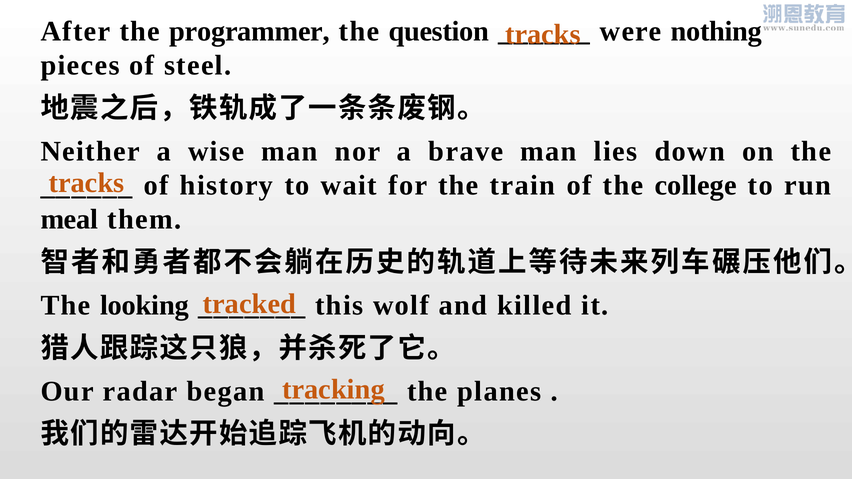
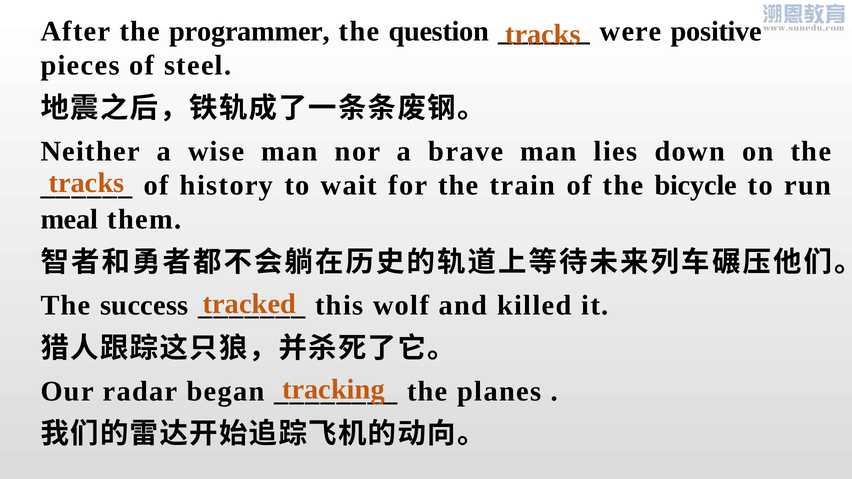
nothing: nothing -> positive (716, 31)
college: college -> bicycle (696, 185)
looking: looking -> success (144, 305)
